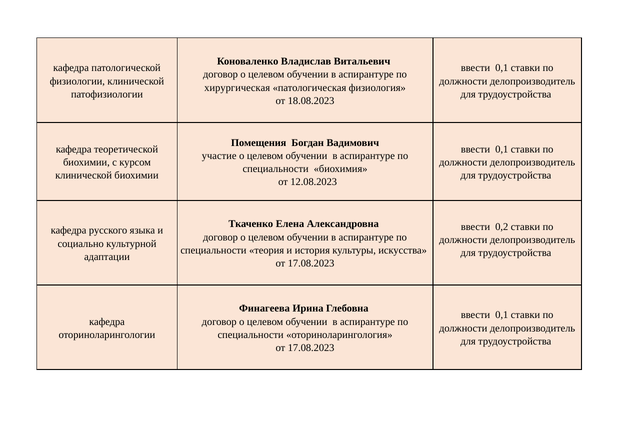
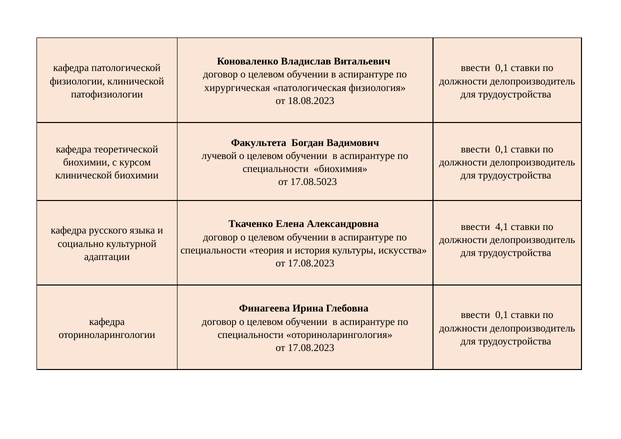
Помещения: Помещения -> Факультета (259, 143)
участие: участие -> лучевой (219, 156)
12.08.2023: 12.08.2023 -> 17.08.5023 (314, 182)
0,2: 0,2 -> 4,1 (502, 227)
